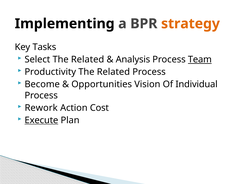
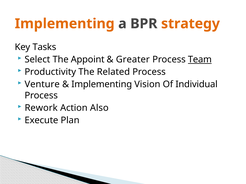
Implementing colour: black -> orange (65, 24)
Select The Related: Related -> Appoint (88, 60)
Analysis: Analysis -> Greater (133, 60)
Become: Become -> Venture (42, 85)
Opportunities: Opportunities -> Implementing (102, 85)
Cost: Cost -> Also (99, 108)
Execute underline: present -> none (41, 121)
